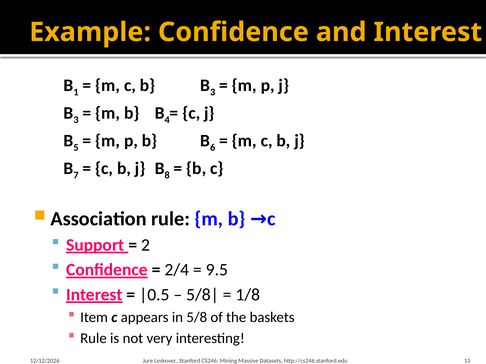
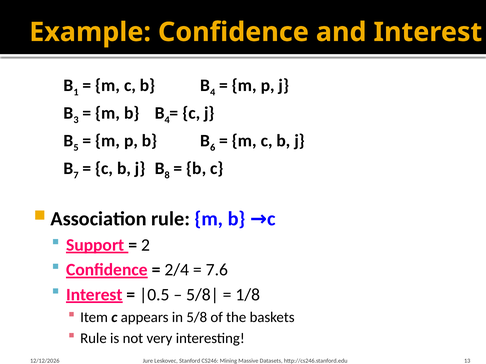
c b B 3: 3 -> 4 (213, 92)
9.5: 9.5 -> 7.6 (217, 270)
